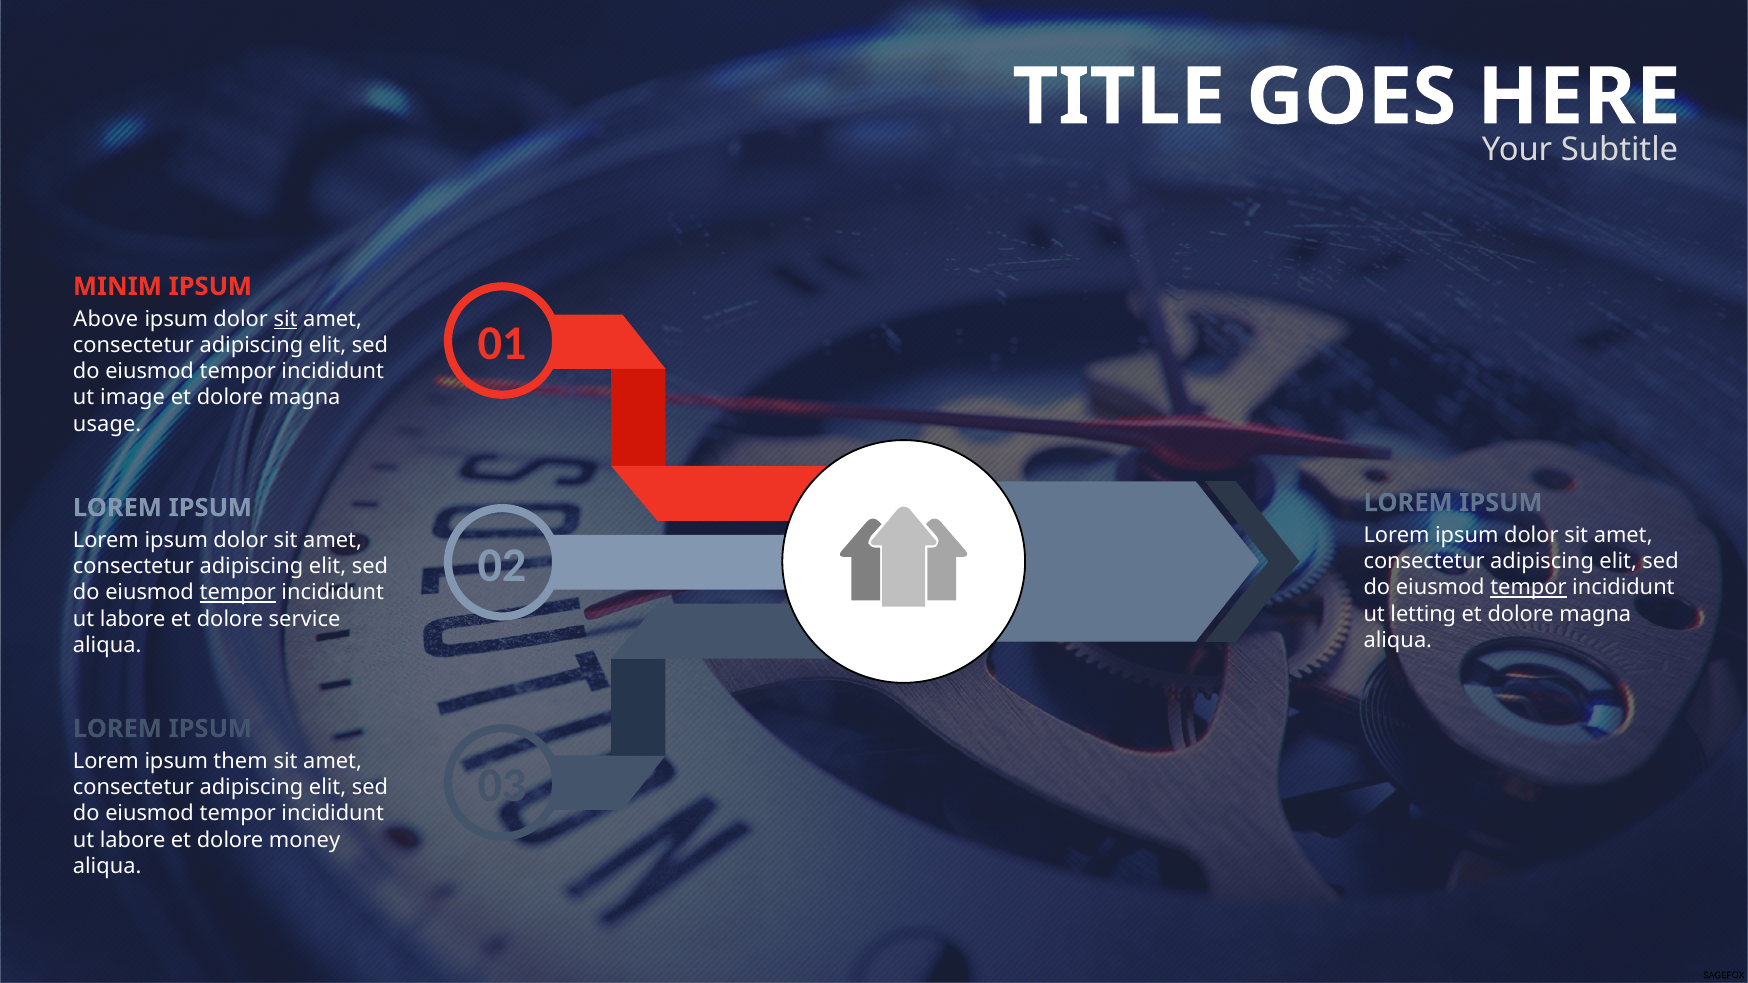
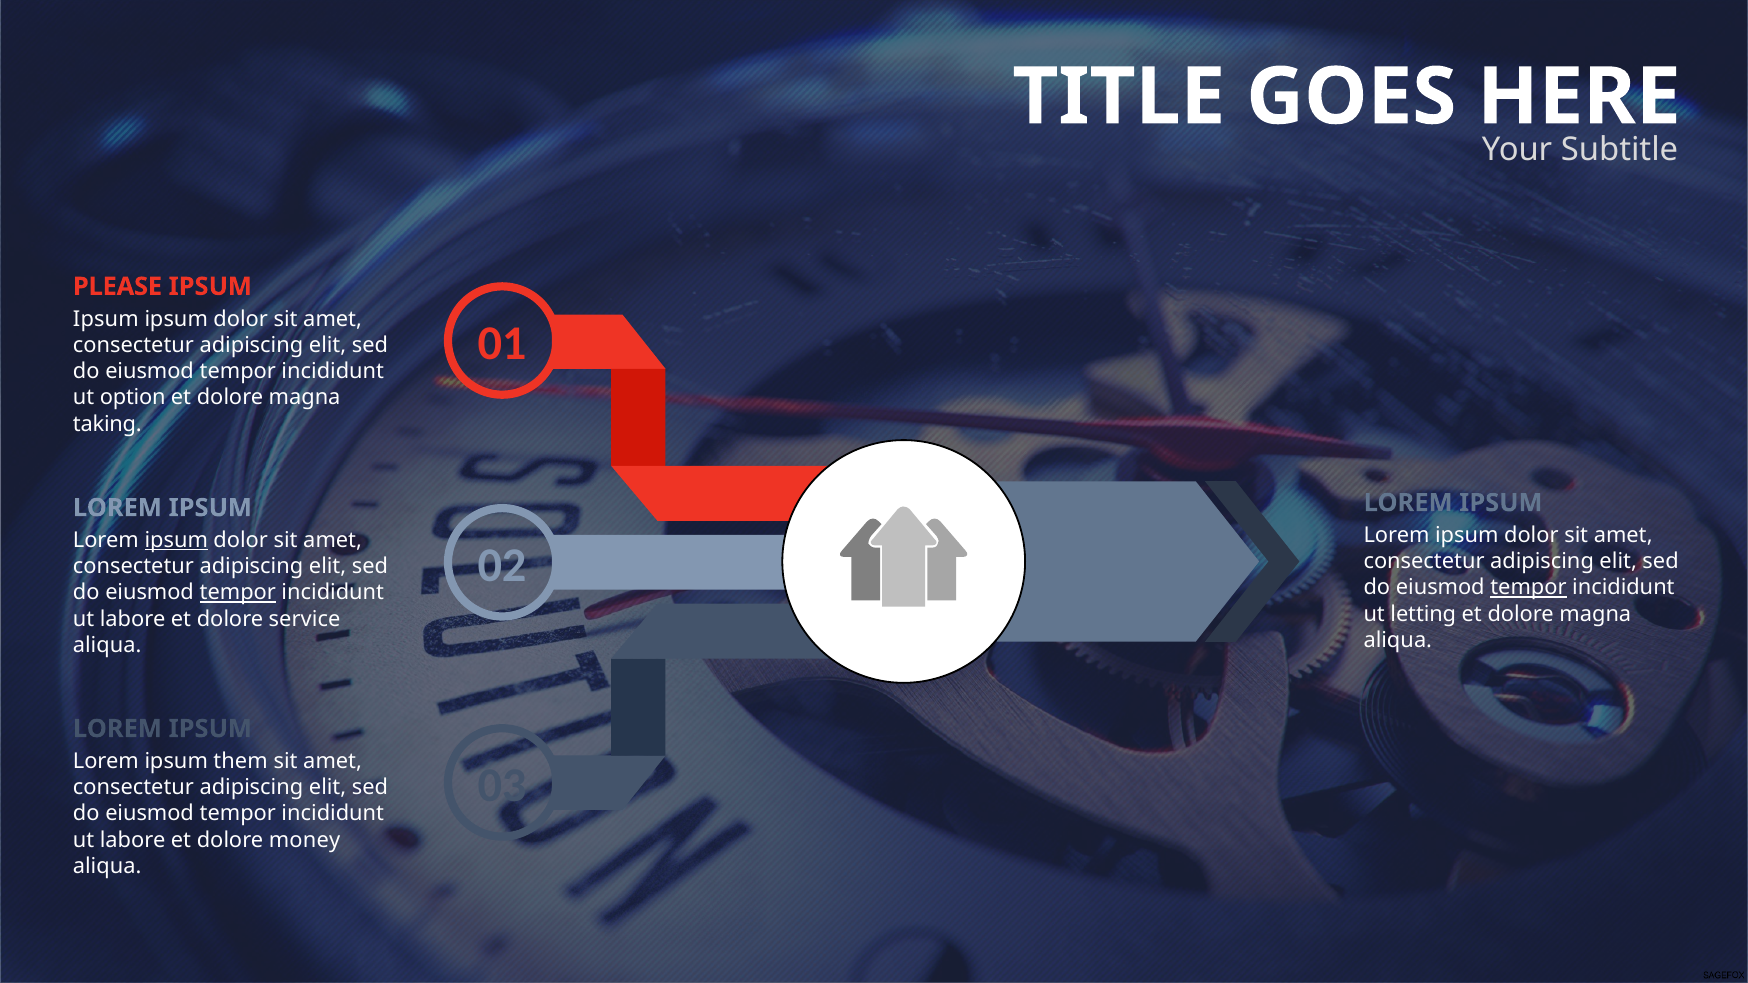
MINIM: MINIM -> PLEASE (118, 287)
Above: Above -> Ipsum (106, 319)
sit underline: present -> none (286, 319)
image: image -> option (133, 398)
usage: usage -> taking (107, 424)
ipsum underline: none -> present (176, 540)
